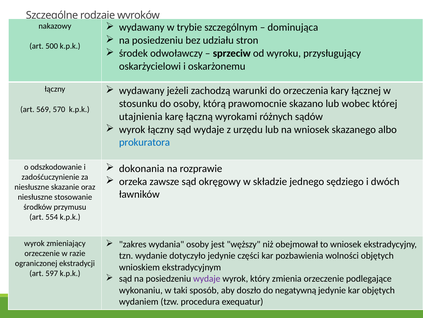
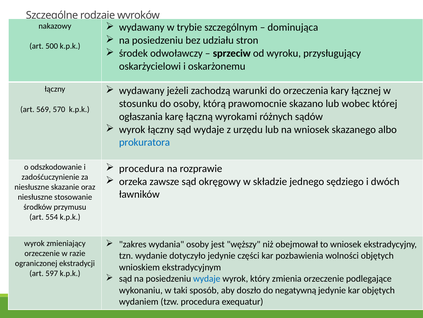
utajnienia: utajnienia -> ogłaszania (141, 116)
dokonania: dokonania -> procedura (142, 168)
wydaje colour: purple -> blue (207, 278)
